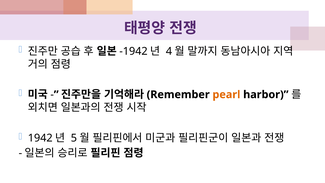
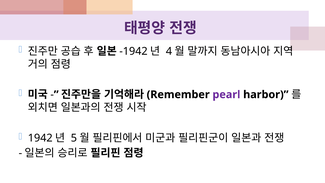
pearl colour: orange -> purple (226, 94)
